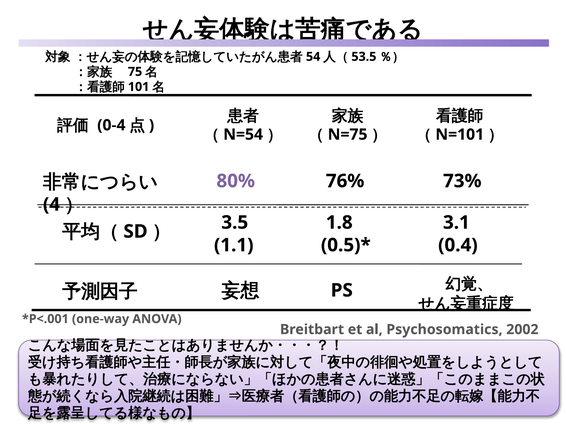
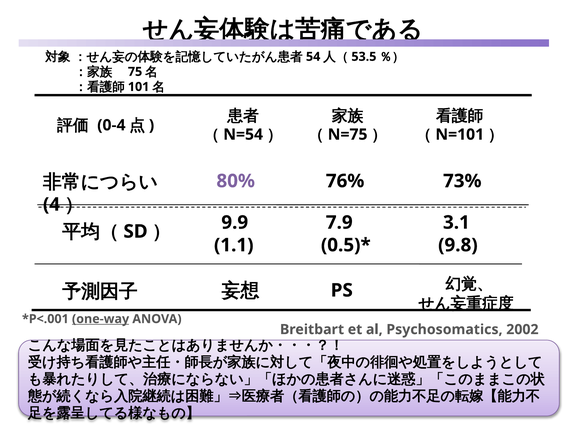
3.5: 3.5 -> 9.9 (235, 223)
1.8: 1.8 -> 7.9 (339, 223)
0.4: 0.4 -> 9.8 (458, 245)
one-way underline: none -> present (101, 319)
